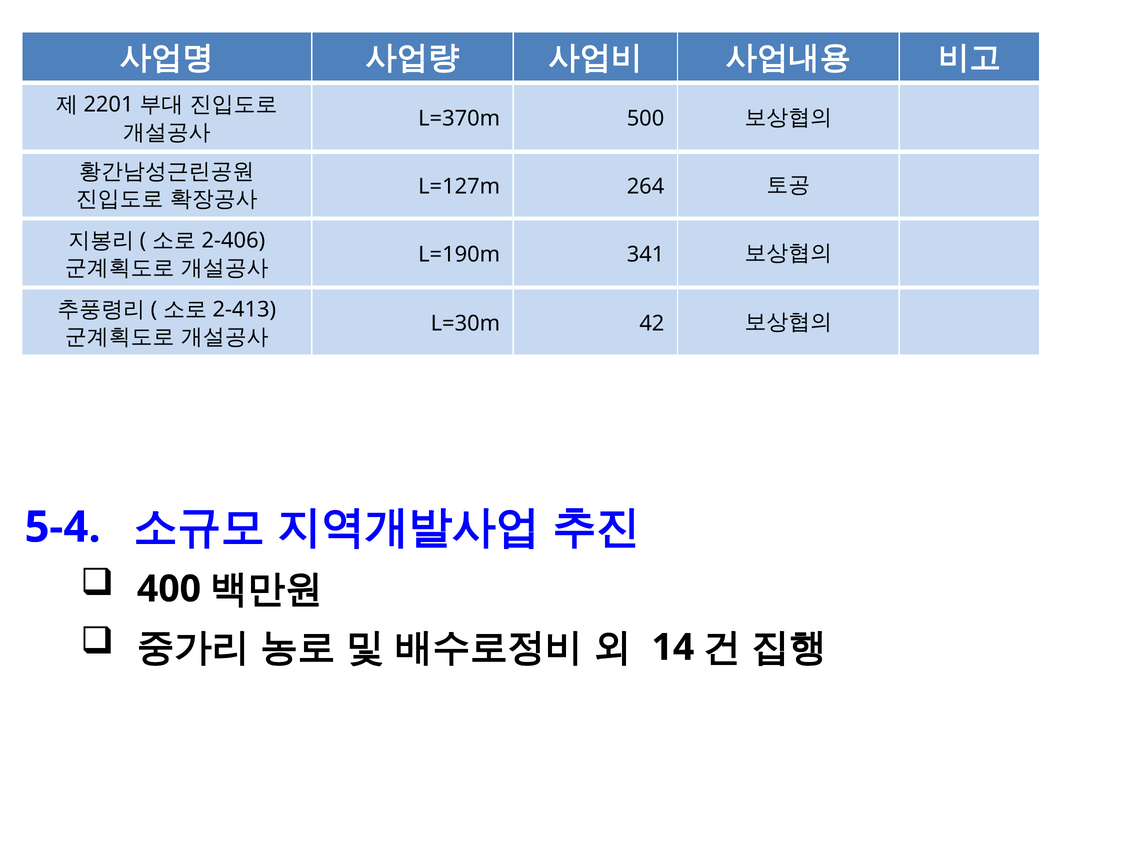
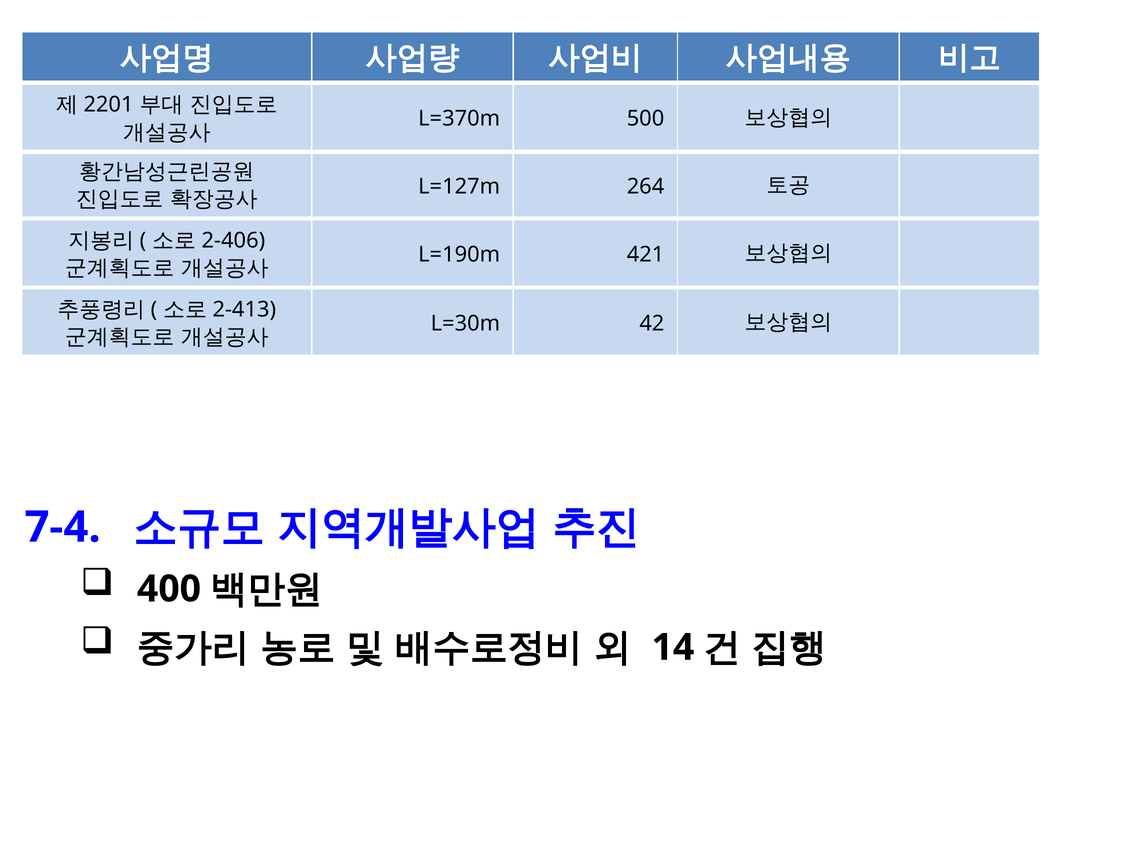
341: 341 -> 421 (646, 254)
5-4: 5-4 -> 7-4 (63, 527)
